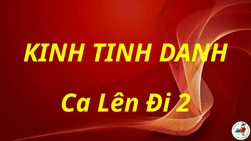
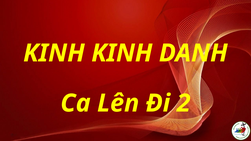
KINH TINH: TINH -> KINH (122, 53)
